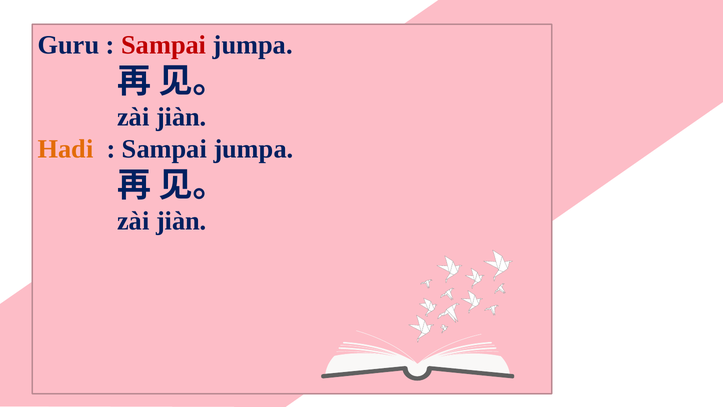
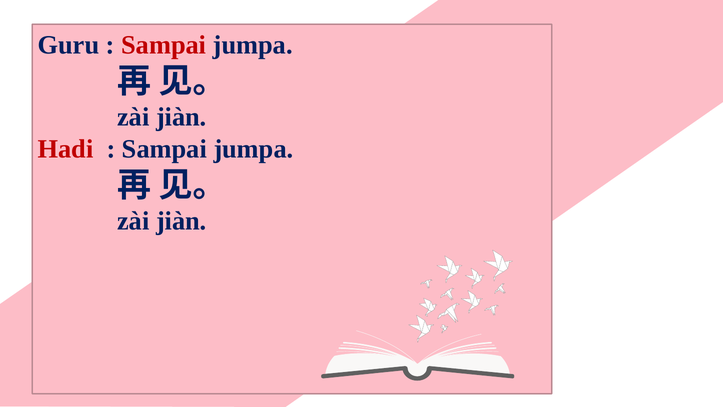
Hadi colour: orange -> red (66, 149)
